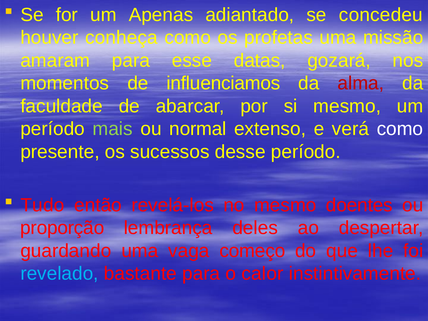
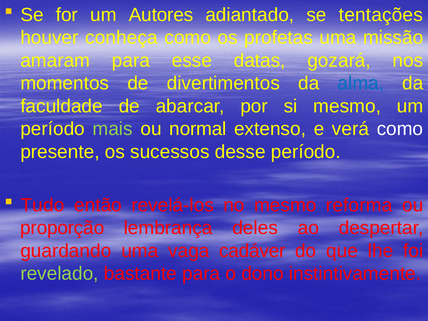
Apenas: Apenas -> Autores (161, 15)
concedeu: concedeu -> tentações (381, 15)
influenciamos: influenciamos -> divertimentos (223, 83)
alma colour: red -> blue (361, 83)
doentes: doentes -> reforma (359, 205)
começo: começo -> cadáver (252, 251)
revelado colour: light blue -> light green (59, 274)
calor: calor -> dono (263, 274)
